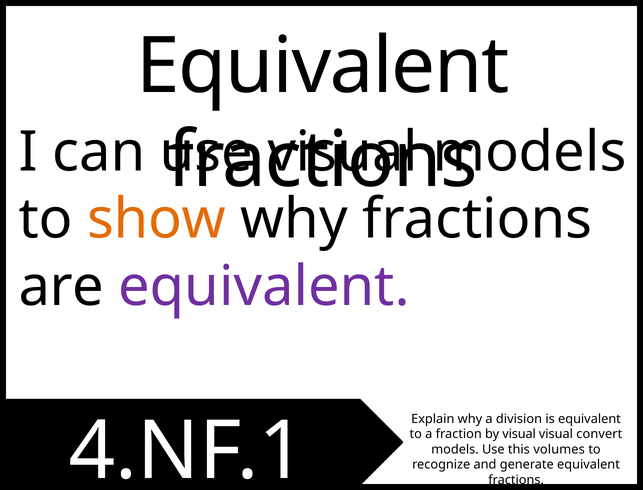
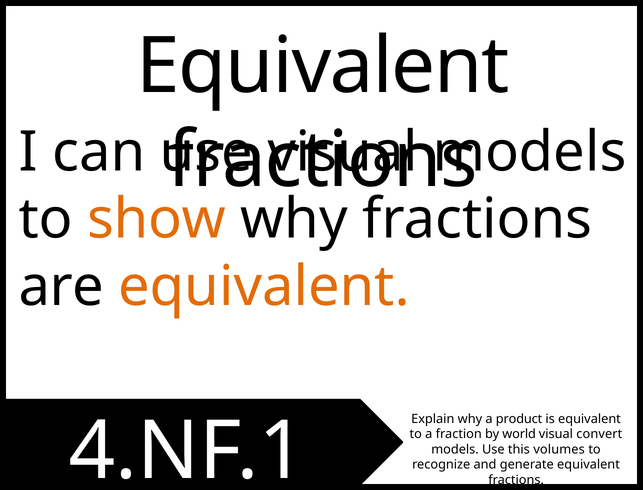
equivalent colour: purple -> orange (264, 287)
division: division -> product (519, 419)
by visual: visual -> world (519, 434)
